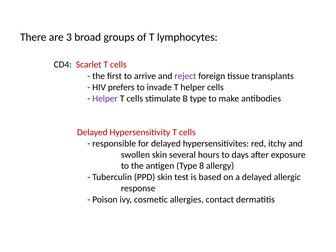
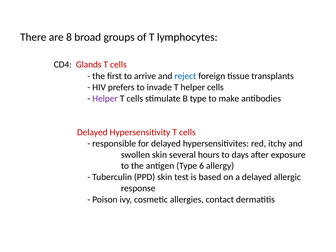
3: 3 -> 8 (69, 37)
Scarlet: Scarlet -> Glands (89, 65)
reject colour: purple -> blue (185, 76)
8: 8 -> 6 (202, 166)
